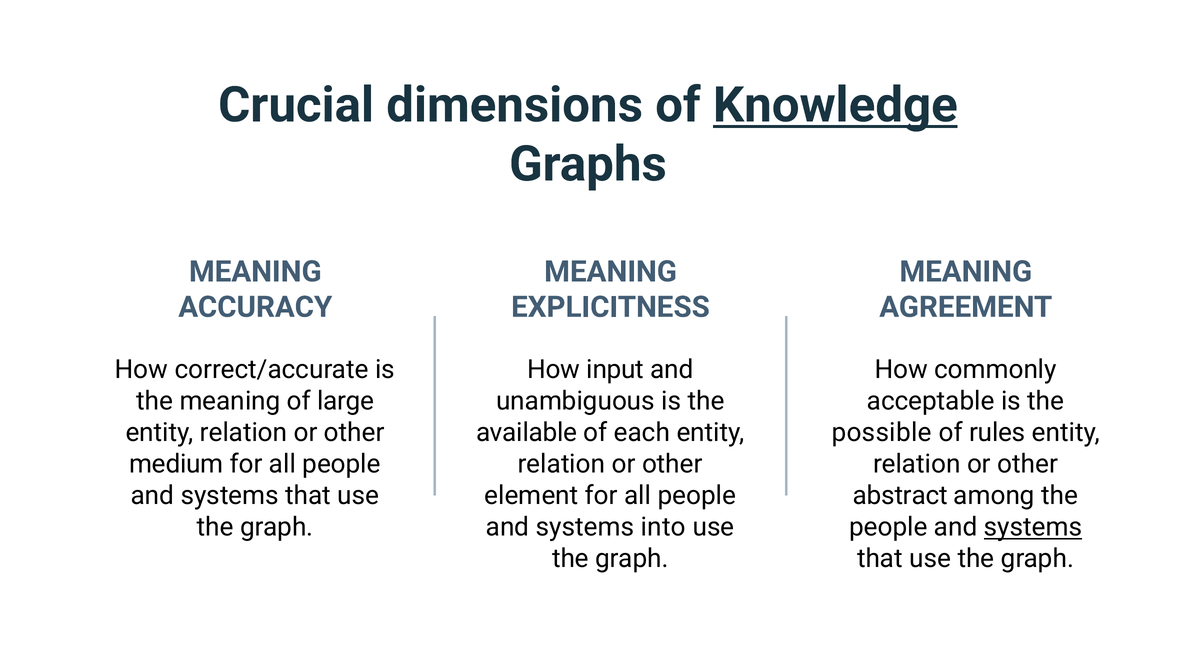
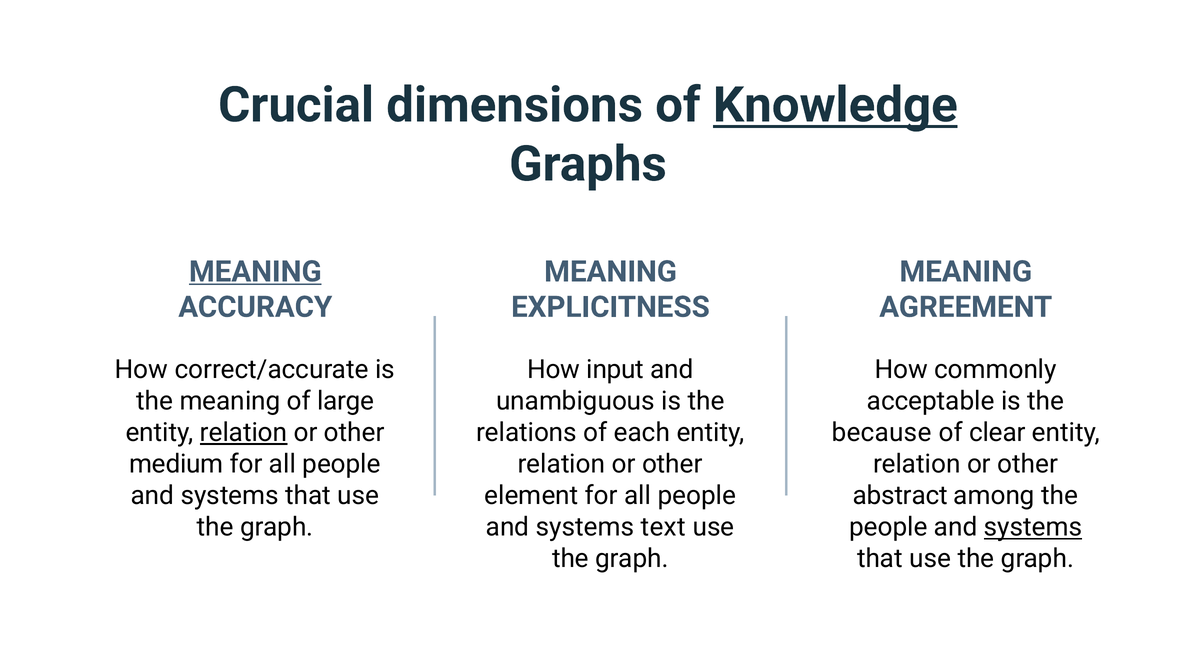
MEANING underline: none -> present (255, 272)
relation underline: none -> present (244, 433)
available: available -> relations (526, 433)
possible: possible -> because (882, 433)
rules: rules -> clear (997, 433)
into: into -> text (663, 527)
